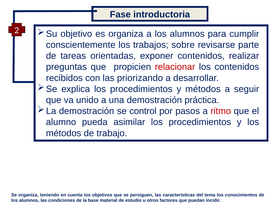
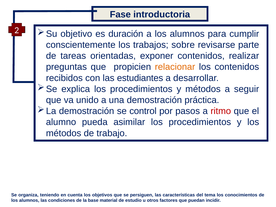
organiza: organiza -> duración (126, 34)
relacionar colour: red -> orange (175, 67)
priorizando: priorizando -> estudiantes (140, 78)
